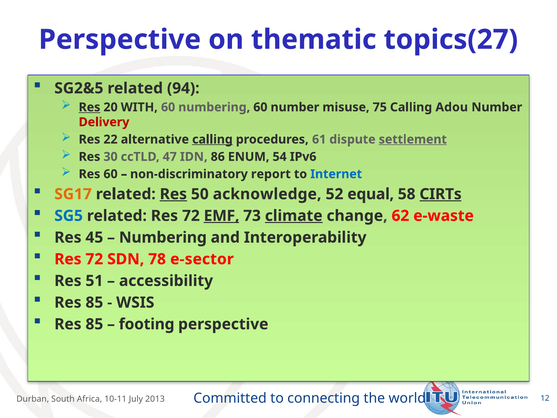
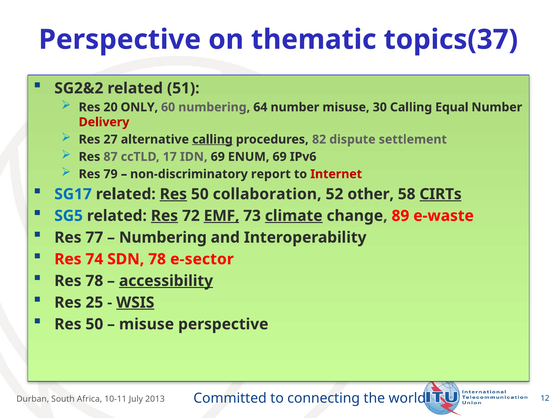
topics(27: topics(27 -> topics(37 (451, 40)
SG2&5: SG2&5 -> SG2&2 (79, 88)
94: 94 -> 51 (183, 88)
Res underline: present -> none (90, 107)
WITH: WITH -> ONLY (139, 107)
numbering 60: 60 -> 64 (260, 107)
75: 75 -> 30 (380, 107)
Adou: Adou -> Equal (452, 107)
22: 22 -> 27 (111, 139)
61: 61 -> 82 (319, 139)
settlement underline: present -> none (413, 139)
30: 30 -> 87 (111, 157)
47: 47 -> 17 (170, 157)
IDN 86: 86 -> 69 (218, 157)
ENUM 54: 54 -> 69 (280, 157)
Res 60: 60 -> 79 (111, 174)
Internet colour: blue -> red (336, 174)
SG17 colour: orange -> blue (73, 194)
acknowledge: acknowledge -> collaboration (267, 194)
equal: equal -> other (371, 194)
Res underline: none -> present (164, 216)
62: 62 -> 89 (400, 216)
45: 45 -> 77 (94, 237)
72: 72 -> 74 (94, 259)
Res 51: 51 -> 78 (94, 281)
accessibility underline: none -> present (166, 281)
85: 85 -> 25 (94, 302)
WSIS underline: none -> present (135, 302)
85: 85 -> 50 (94, 324)
footing: footing -> misuse (147, 324)
